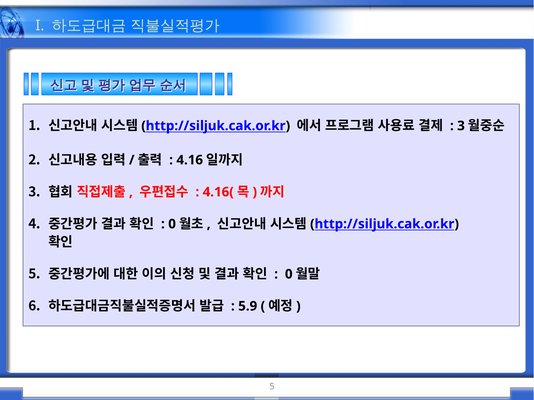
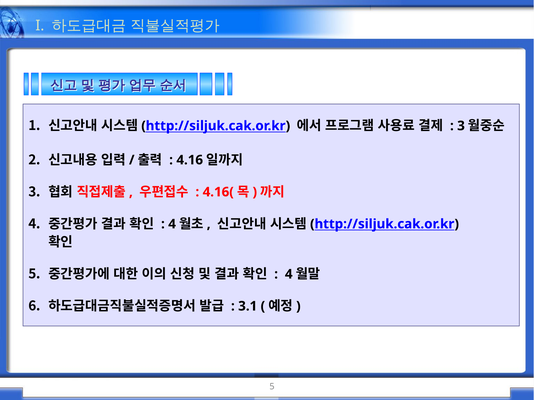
0: 0 -> 4 (172, 224)
0: 0 -> 4 (289, 274)
5.9: 5.9 -> 3.1 (248, 306)
